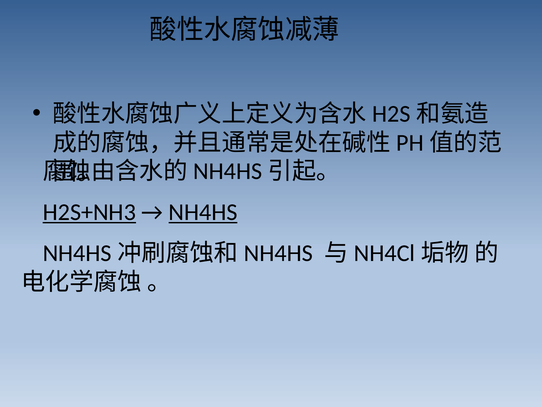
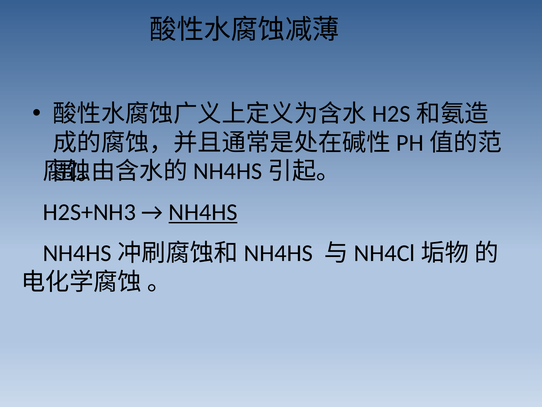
H2S+NH3 underline: present -> none (89, 212)
